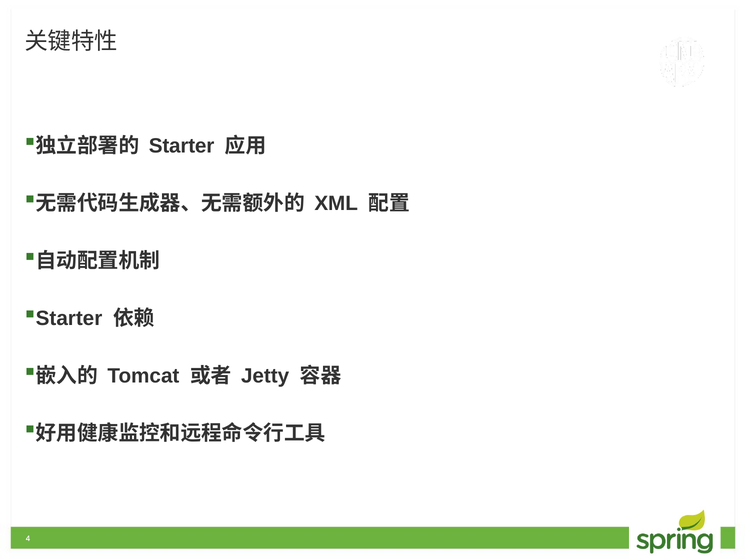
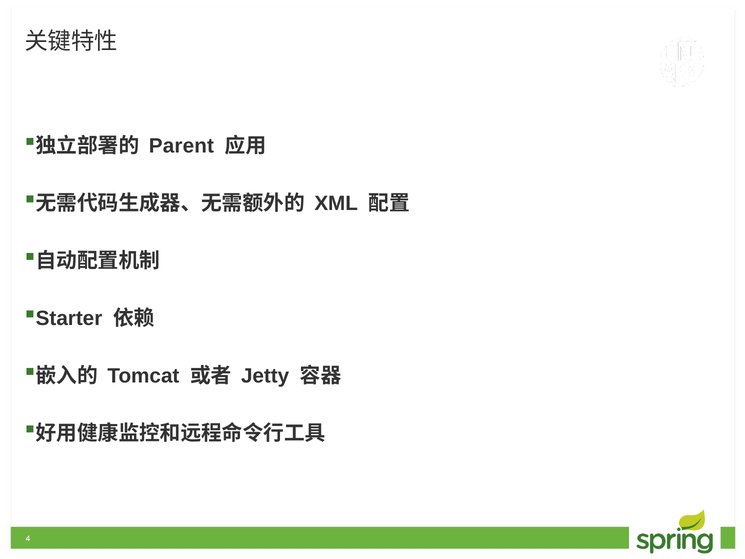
Starter: Starter -> Parent (181, 146)
